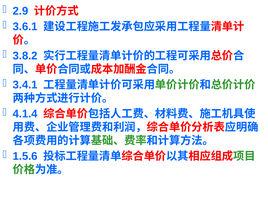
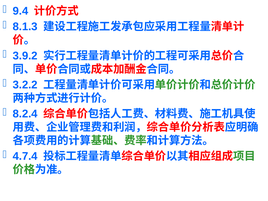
2.9: 2.9 -> 9.4 (20, 11)
3.6.1: 3.6.1 -> 8.1.3 (25, 27)
3.8.2: 3.8.2 -> 3.9.2 (25, 56)
3.4.1: 3.4.1 -> 3.2.2 (25, 85)
4.1.4: 4.1.4 -> 8.2.4 (25, 114)
1.5.6: 1.5.6 -> 4.7.4 (25, 156)
